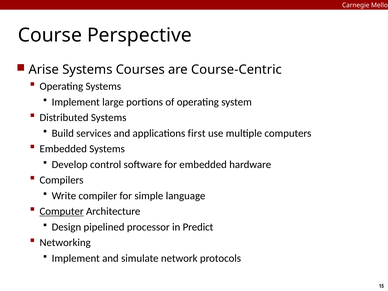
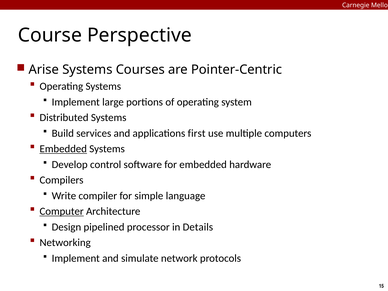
Course-Centric: Course-Centric -> Pointer-Centric (237, 70)
Embedded underline: none -> present (63, 149)
Predict: Predict -> Details (198, 227)
